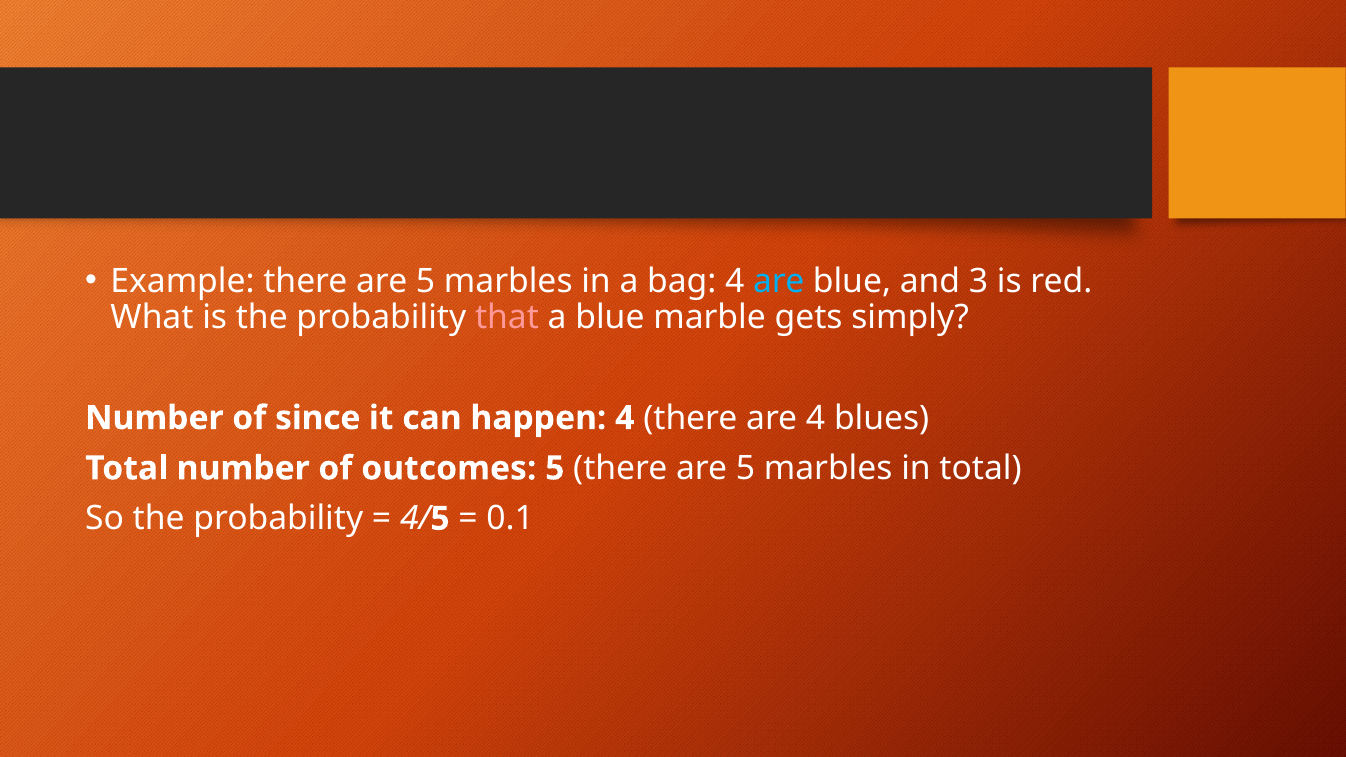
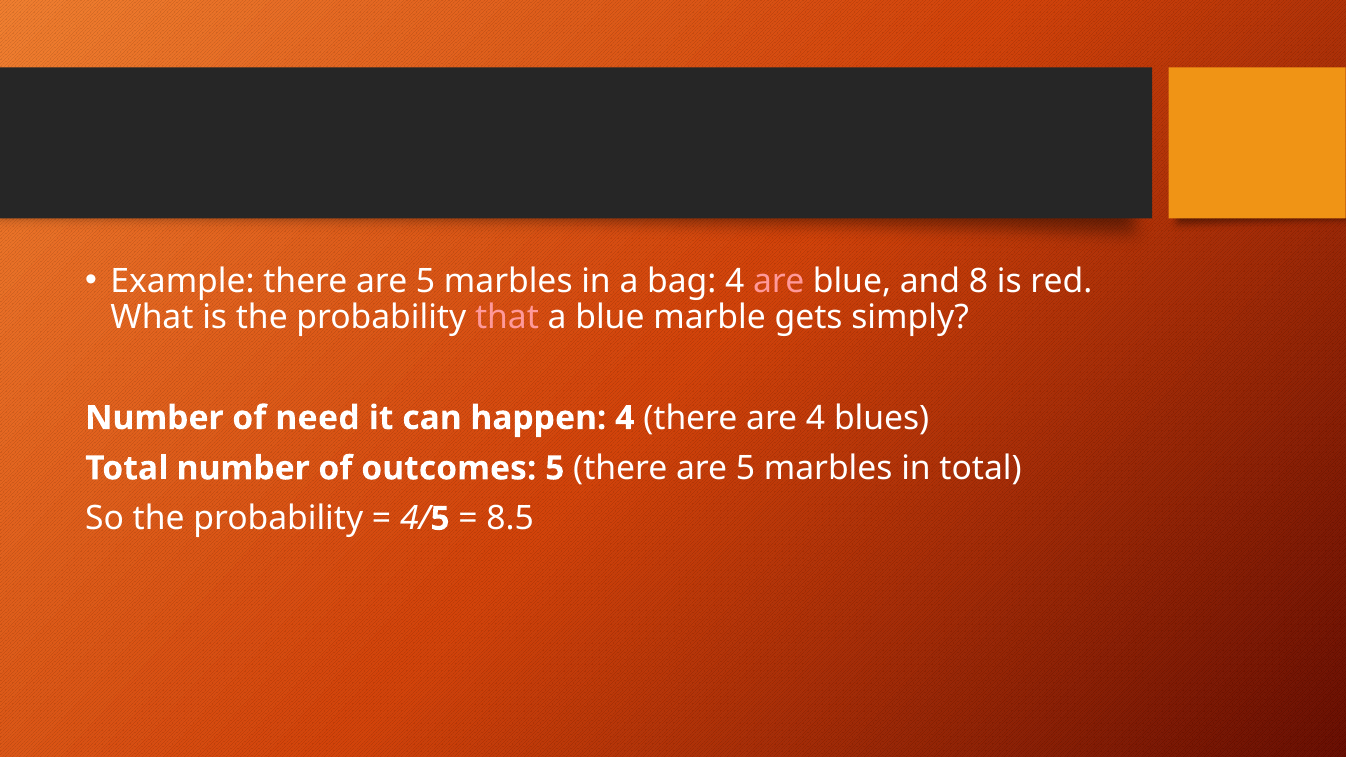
are colour: light blue -> pink (779, 281)
3: 3 -> 8 (978, 281)
since: since -> need (317, 418)
0.1: 0.1 -> 8.5 (510, 519)
